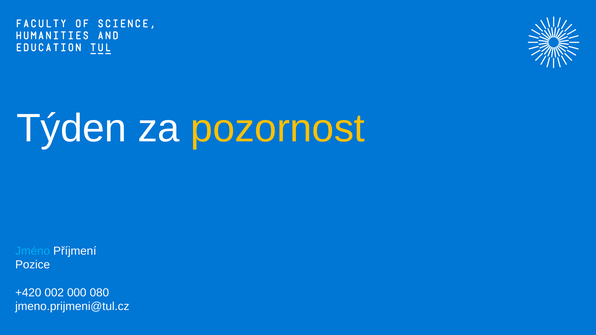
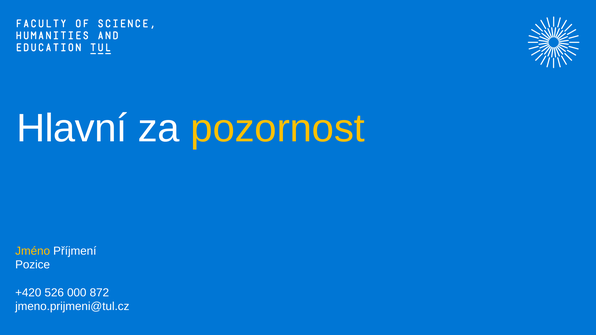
Týden: Týden -> Hlavní (72, 128)
Jméno colour: light blue -> yellow (33, 251)
002: 002 -> 526 (54, 293)
080: 080 -> 872 (99, 293)
